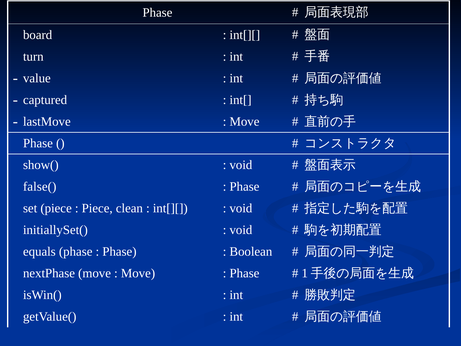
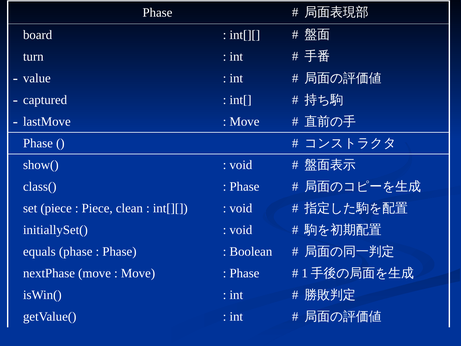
false(: false( -> class( (40, 186)
